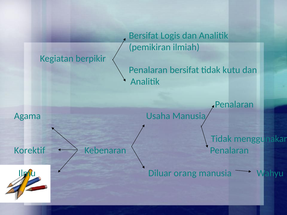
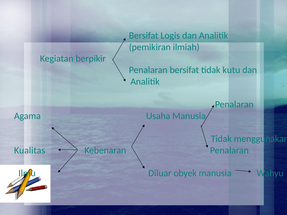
Korektif: Korektif -> Kualitas (30, 150)
orang: orang -> obyek (185, 173)
